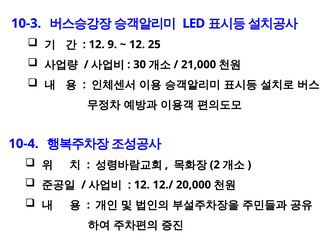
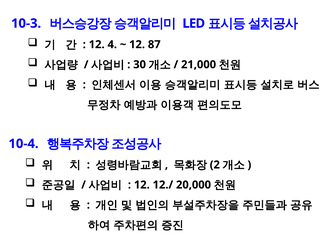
9: 9 -> 4 (112, 44)
25: 25 -> 87 (154, 44)
